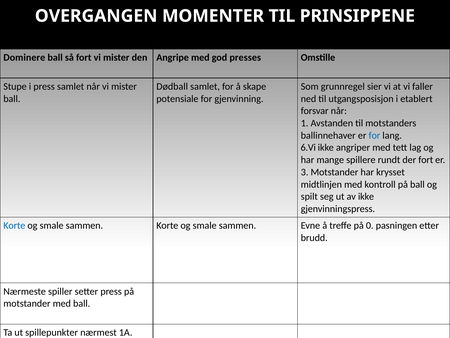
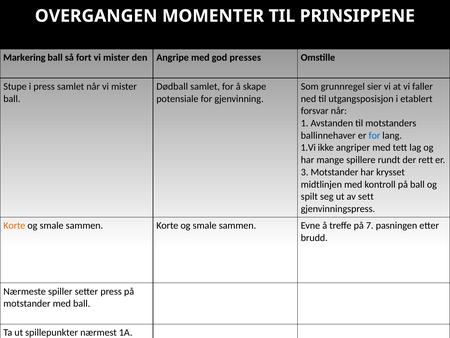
Dominere: Dominere -> Markering (24, 57)
6.Vi: 6.Vi -> 1.Vi (308, 147)
der fort: fort -> rett (426, 160)
av ikke: ikke -> sett (366, 196)
Korte colour: blue -> orange (14, 225)
0: 0 -> 7 (370, 225)
